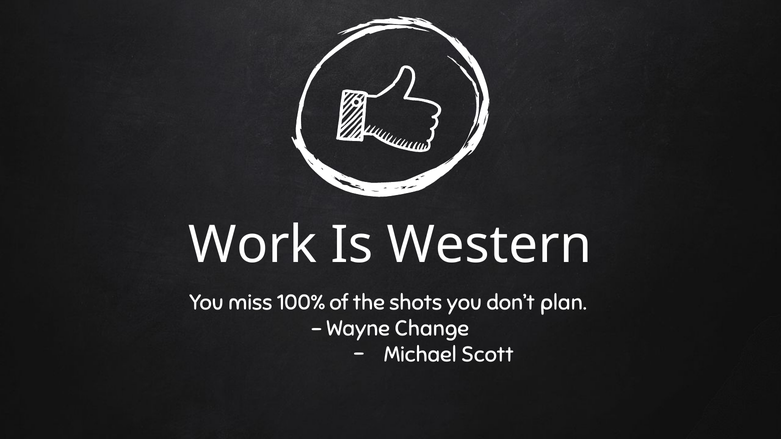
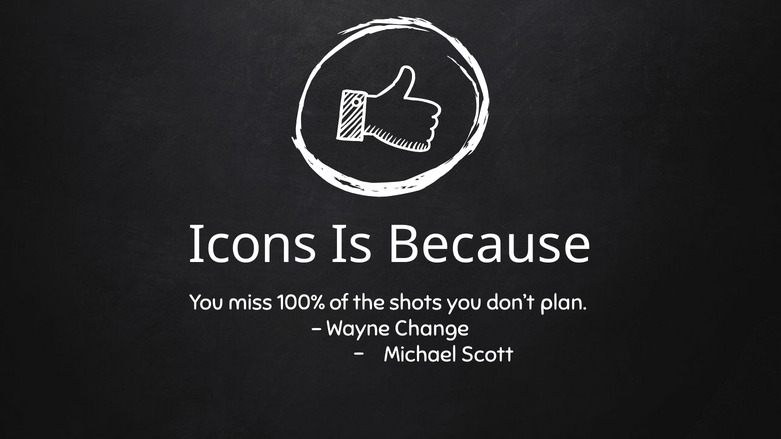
Work: Work -> Icons (253, 245)
Western: Western -> Because (489, 245)
